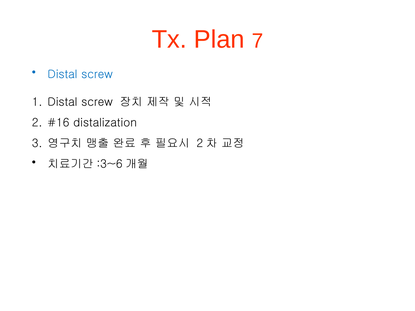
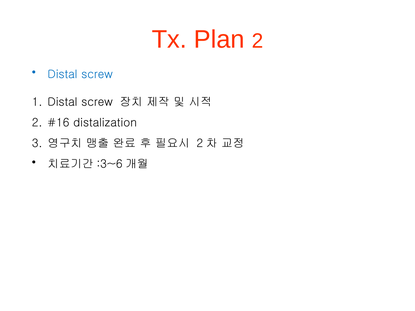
Plan 7: 7 -> 2 (258, 41)
